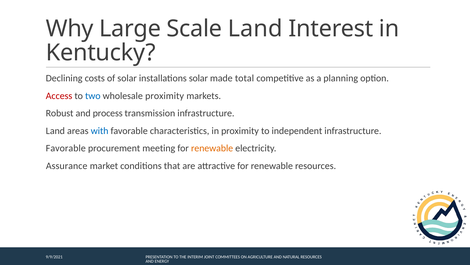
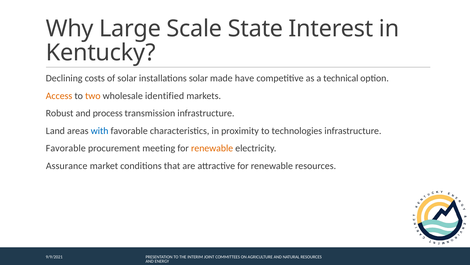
Scale Land: Land -> State (255, 29)
total: total -> have (244, 78)
planning: planning -> technical (341, 78)
Access colour: red -> orange (59, 96)
two colour: blue -> orange (93, 96)
wholesale proximity: proximity -> identified (165, 96)
independent: independent -> technologies (297, 130)
